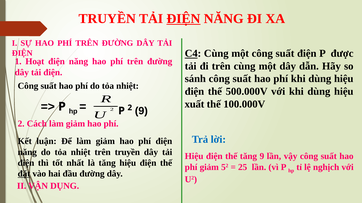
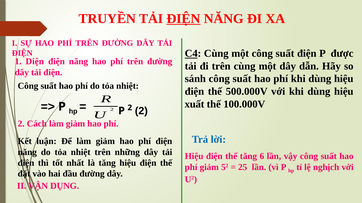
Hoạt: Hoạt -> Diện (35, 62)
2 9: 9 -> 2 (141, 111)
trên truyền: truyền -> những (127, 152)
tăng 9: 9 -> 6 (262, 157)
đặt underline: present -> none (24, 174)
